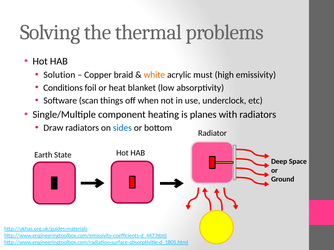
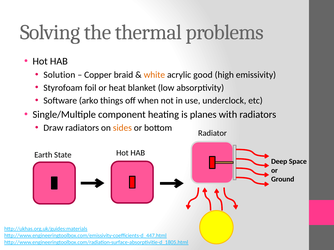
must: must -> good (203, 75)
Conditions: Conditions -> Styrofoam (63, 88)
scan: scan -> arko (89, 101)
sides colour: blue -> orange (122, 128)
